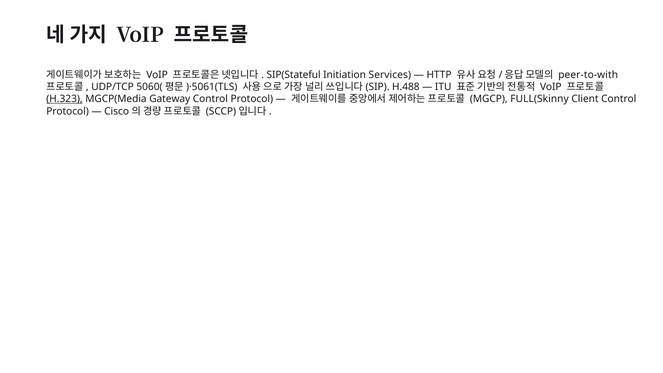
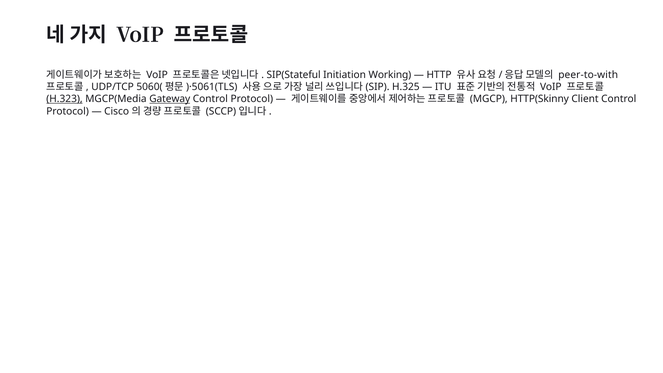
Services: Services -> Working (390, 75)
H.488: H.488 -> H.325 (406, 87)
Gateway underline: none -> present (170, 99)
FULL(Skinny: FULL(Skinny -> HTTP(Skinny (540, 99)
